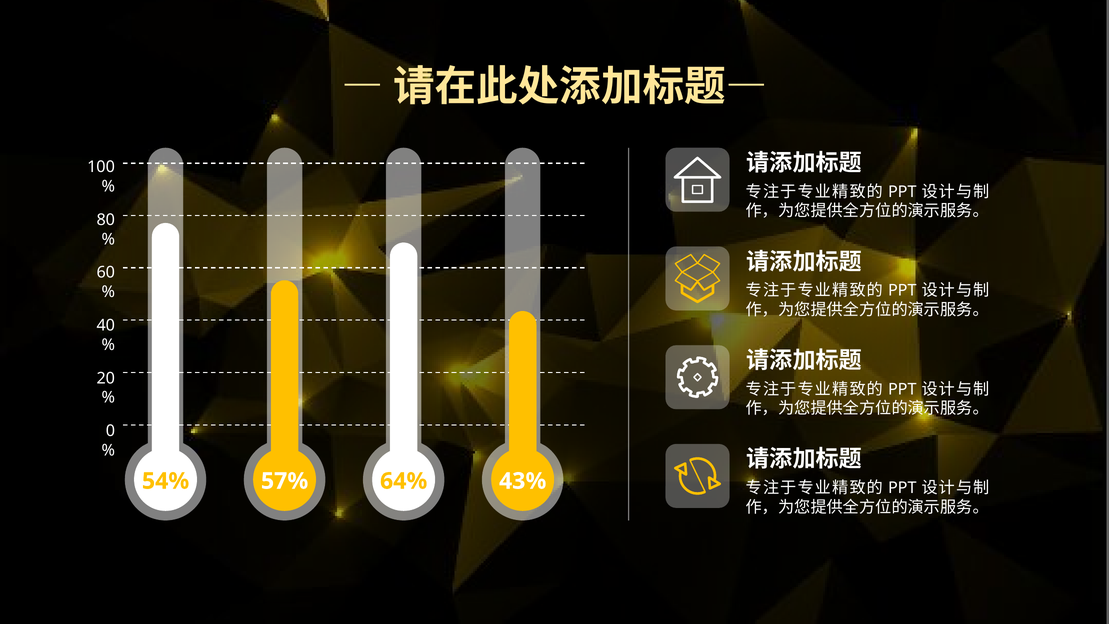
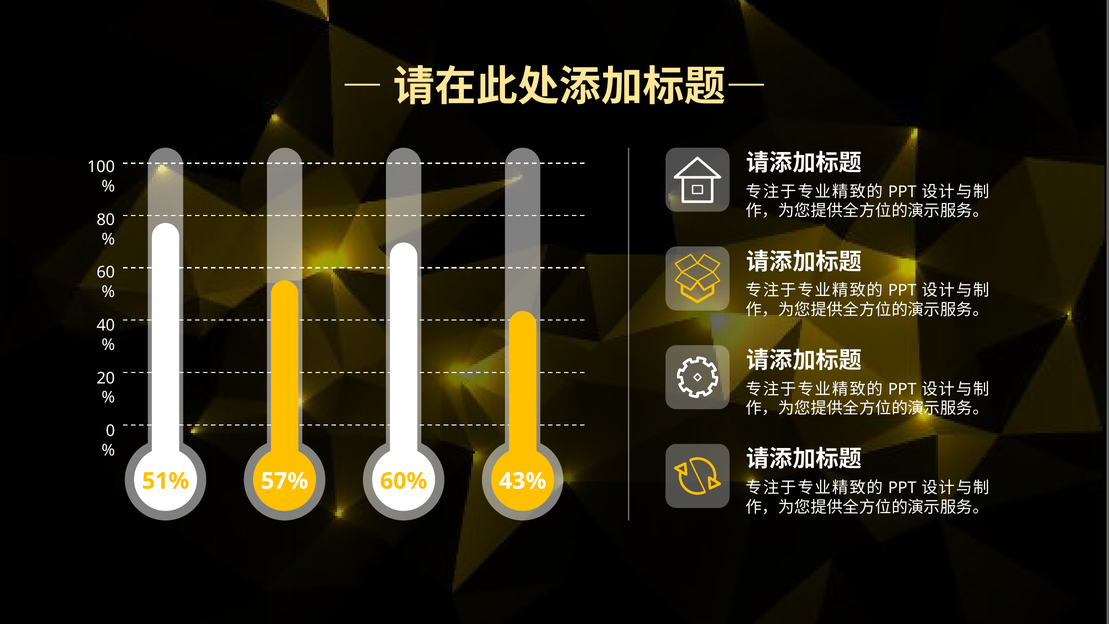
54%: 54% -> 51% (166, 481)
64%: 64% -> 60% (404, 481)
